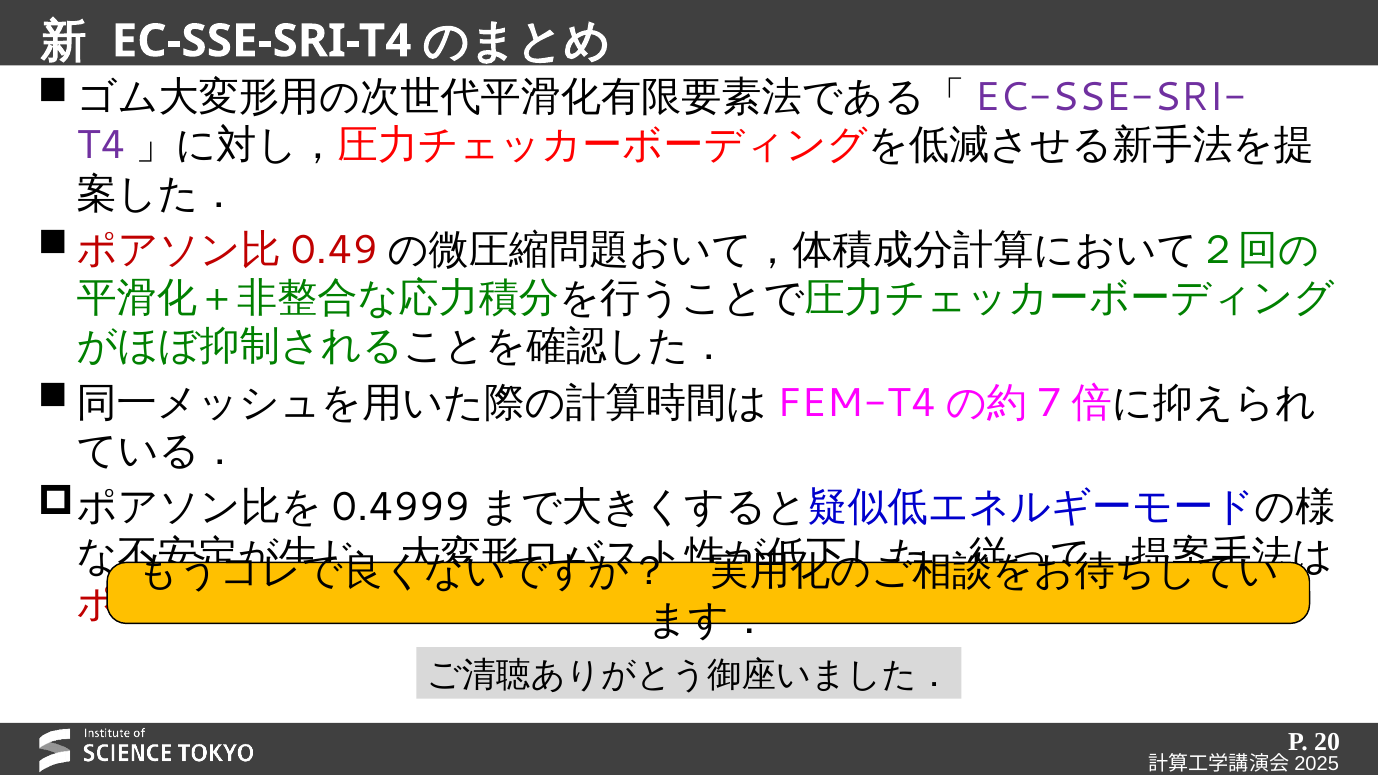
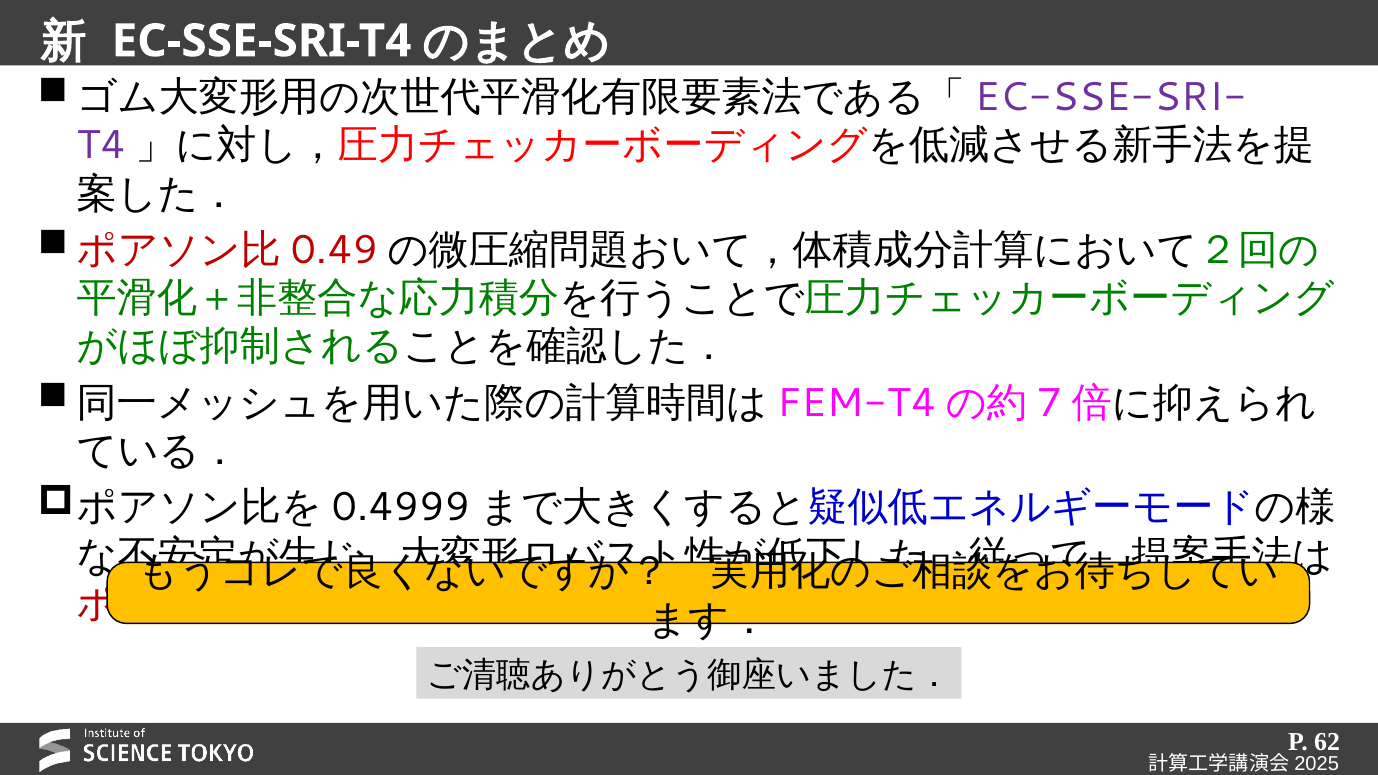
20: 20 -> 62 (1327, 742)
